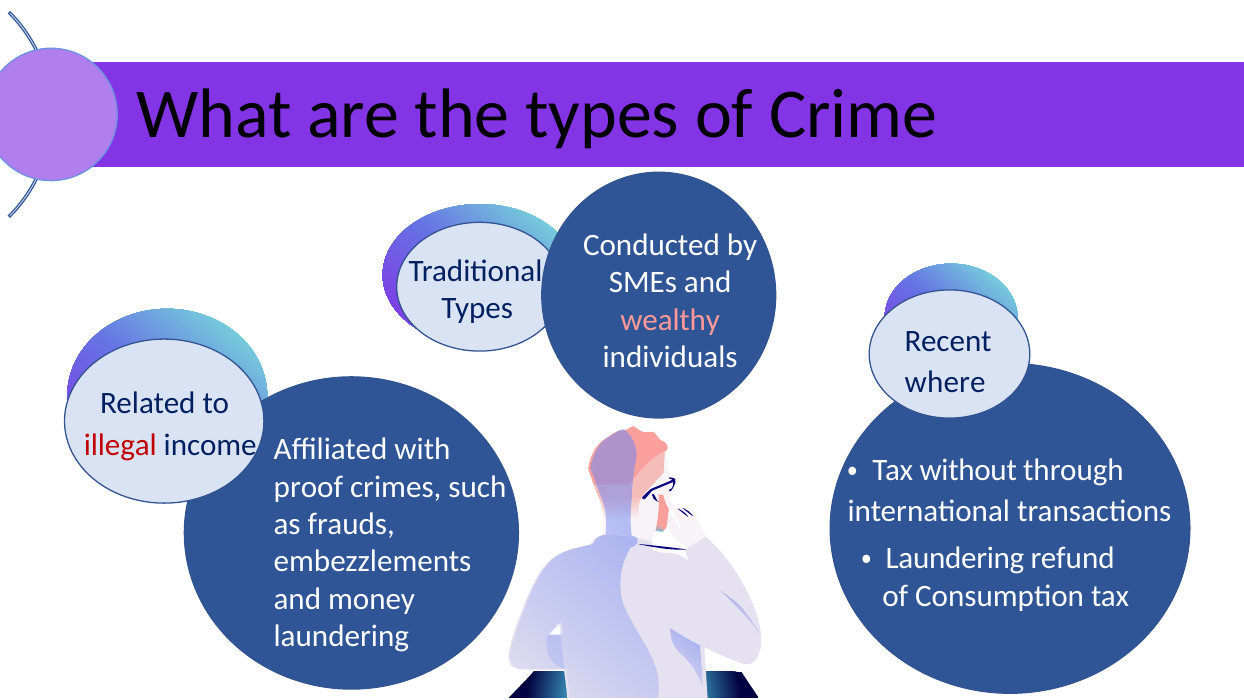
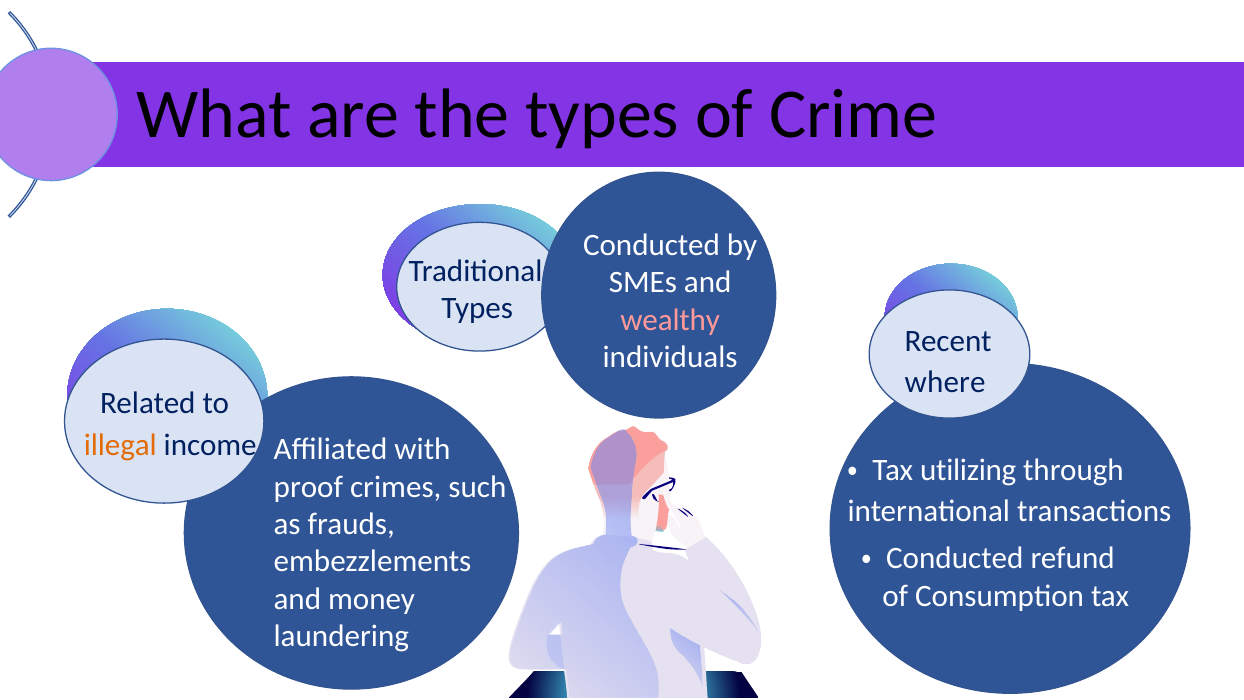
illegal colour: red -> orange (120, 445)
without: without -> utilizing (968, 470)
Laundering: Laundering -> Conducted (955, 558)
